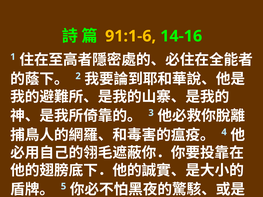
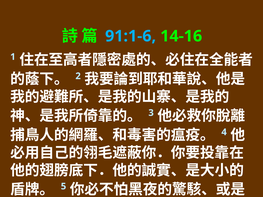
91:1-6 colour: yellow -> light blue (131, 36)
